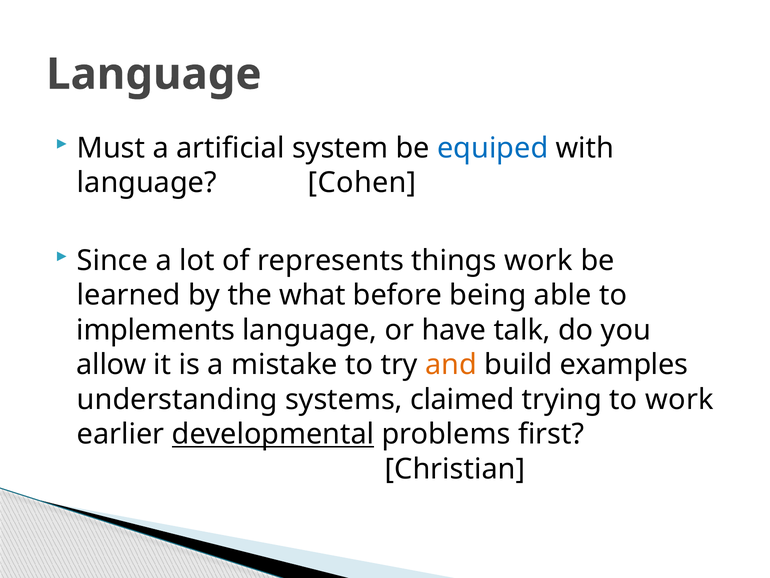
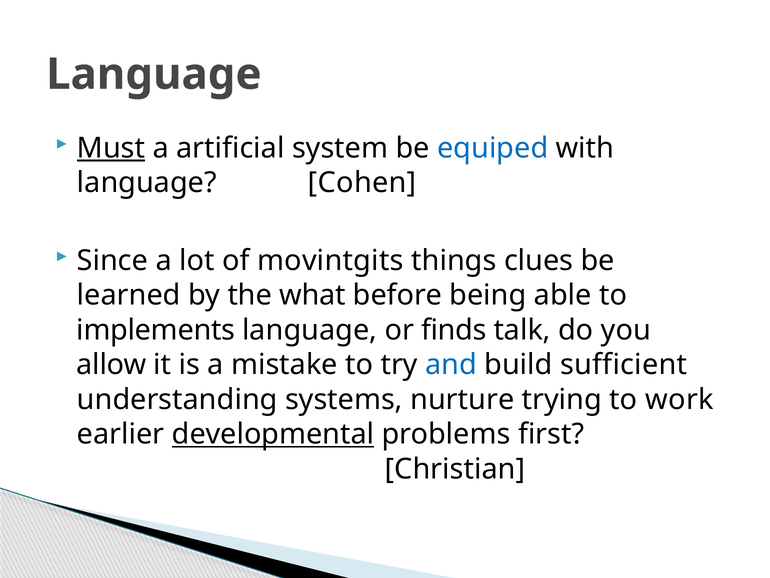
Must underline: none -> present (111, 148)
represents: represents -> movintgits (330, 260)
things work: work -> clues (539, 260)
have: have -> finds (454, 330)
and colour: orange -> blue (451, 365)
examples: examples -> sufficient (624, 365)
claimed: claimed -> nurture (462, 399)
